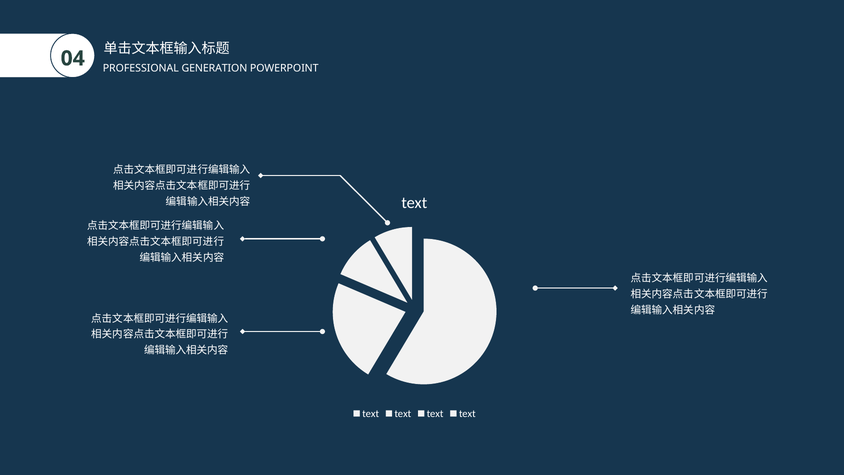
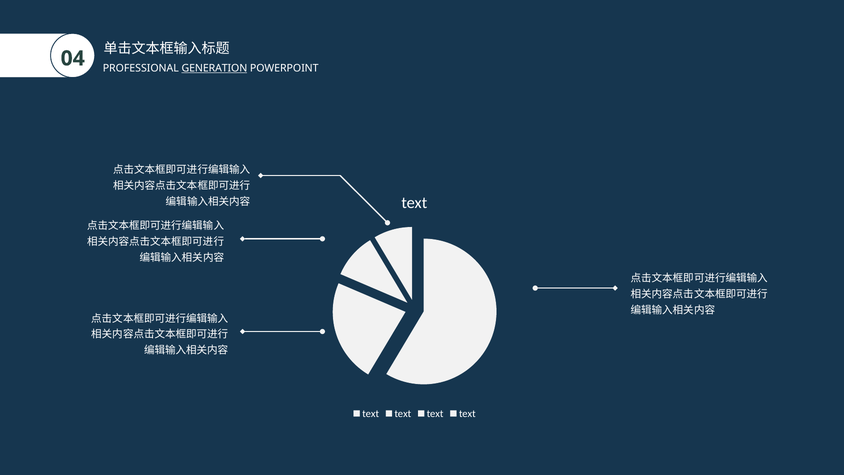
GENERATION underline: none -> present (214, 68)
